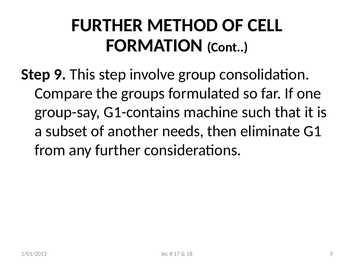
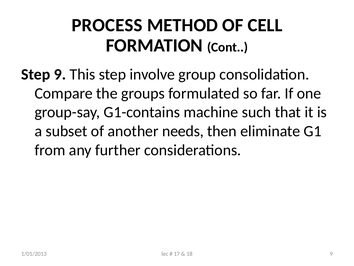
FURTHER: FURTHER -> PROCESS (107, 25)
